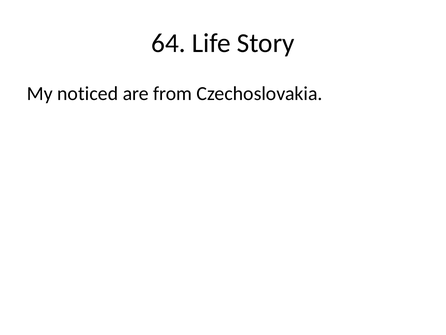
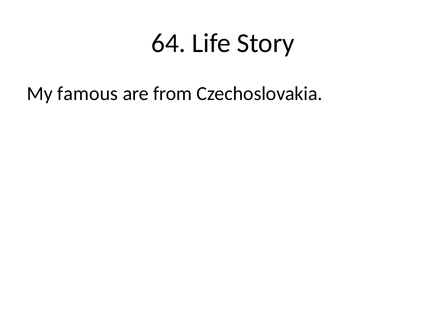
noticed: noticed -> famous (88, 94)
